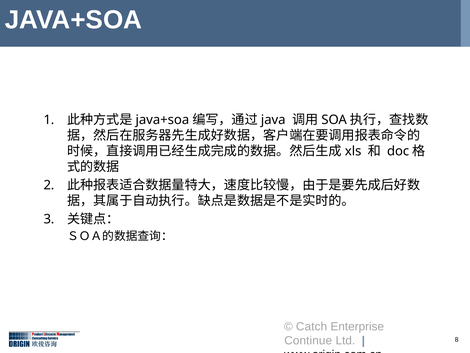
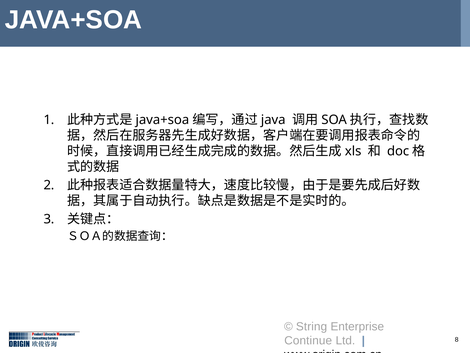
Catch: Catch -> String (312, 326)
